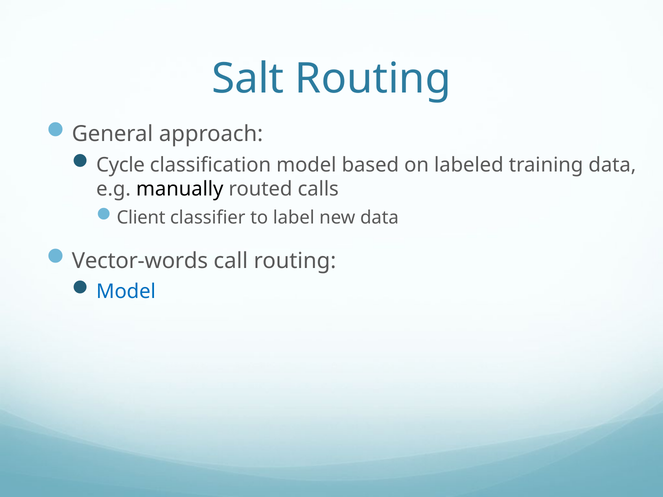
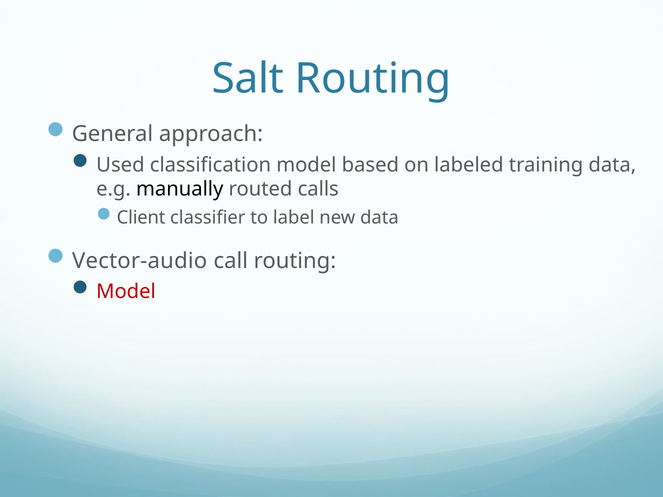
Cycle: Cycle -> Used (120, 165)
Vector-words: Vector-words -> Vector-audio (140, 261)
Model colour: blue -> red (126, 292)
